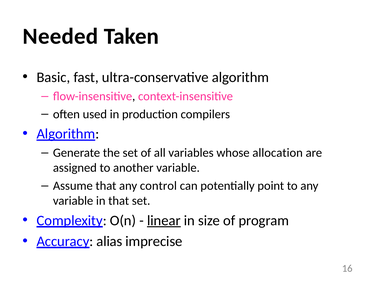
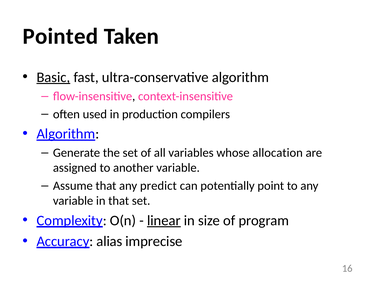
Needed: Needed -> Pointed (60, 36)
Basic underline: none -> present (53, 77)
control: control -> predict (158, 186)
